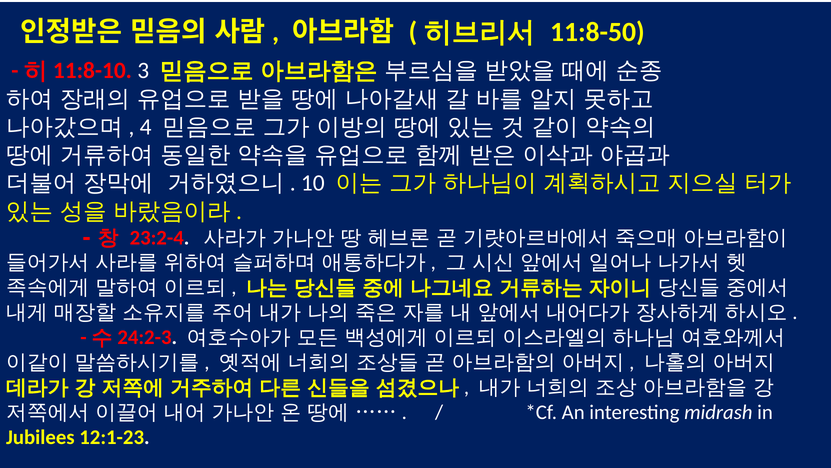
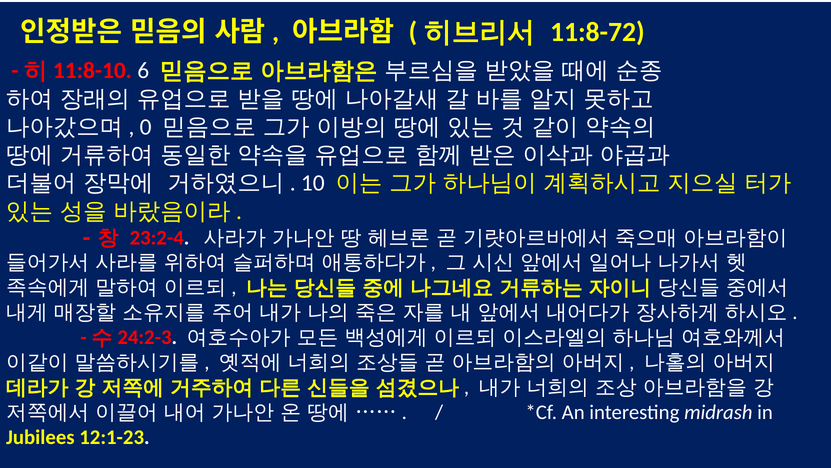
11:8-50: 11:8-50 -> 11:8-72 (598, 32)
3: 3 -> 6 (143, 71)
4: 4 -> 0 (146, 127)
